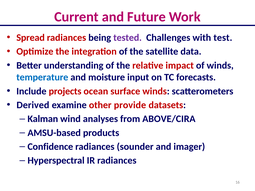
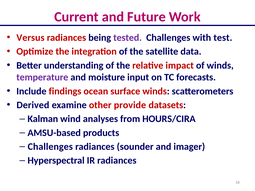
Spread: Spread -> Versus (30, 38)
temperature colour: blue -> purple (42, 77)
projects: projects -> findings (65, 91)
ABOVE/CIRA: ABOVE/CIRA -> HOURS/CIRA (169, 119)
Confidence: Confidence -> Challenges (50, 147)
